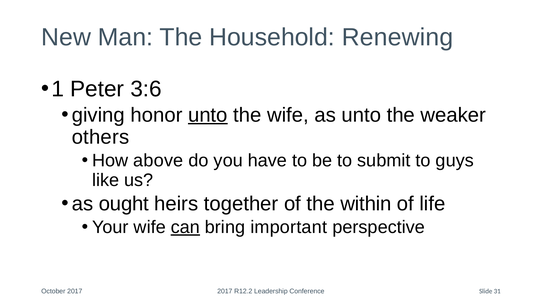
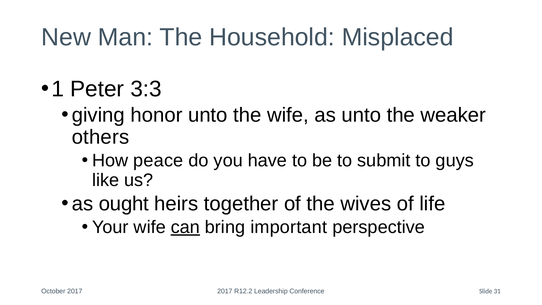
Renewing: Renewing -> Misplaced (398, 37)
3:6: 3:6 -> 3:3 (146, 89)
unto underline: present -> none (208, 115)
above: above -> peace (158, 161)
within: within -> wives (366, 204)
